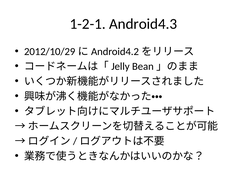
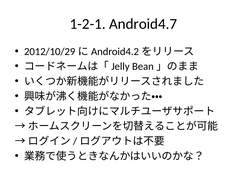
Android4.3: Android4.3 -> Android4.7 (143, 24)
